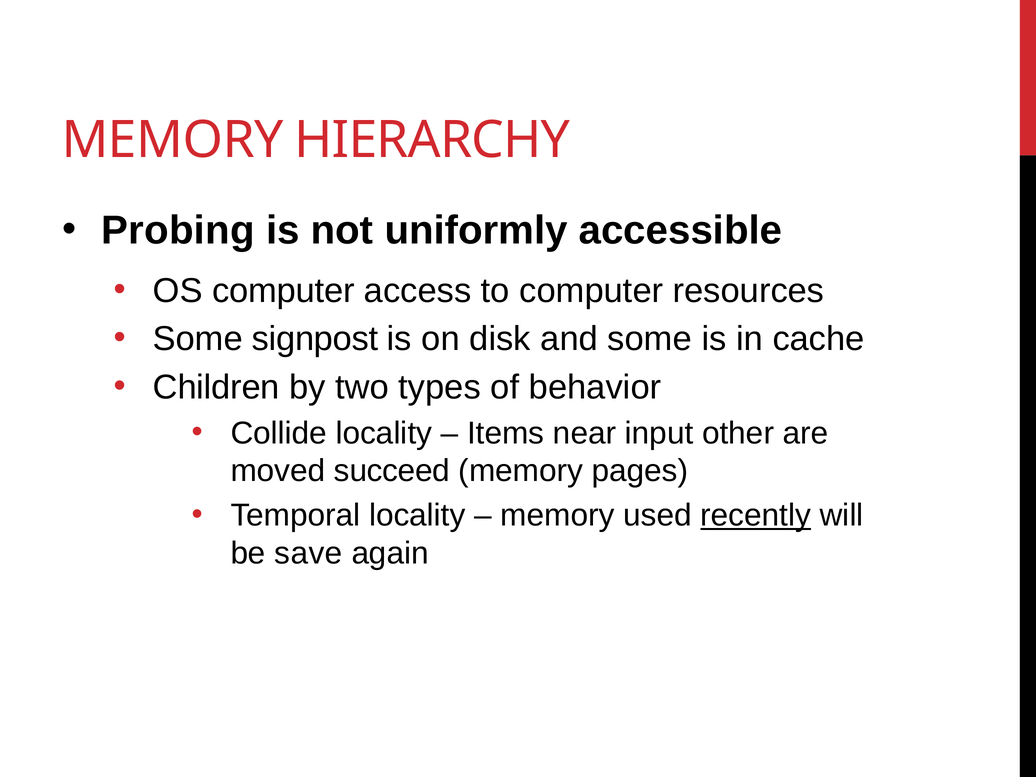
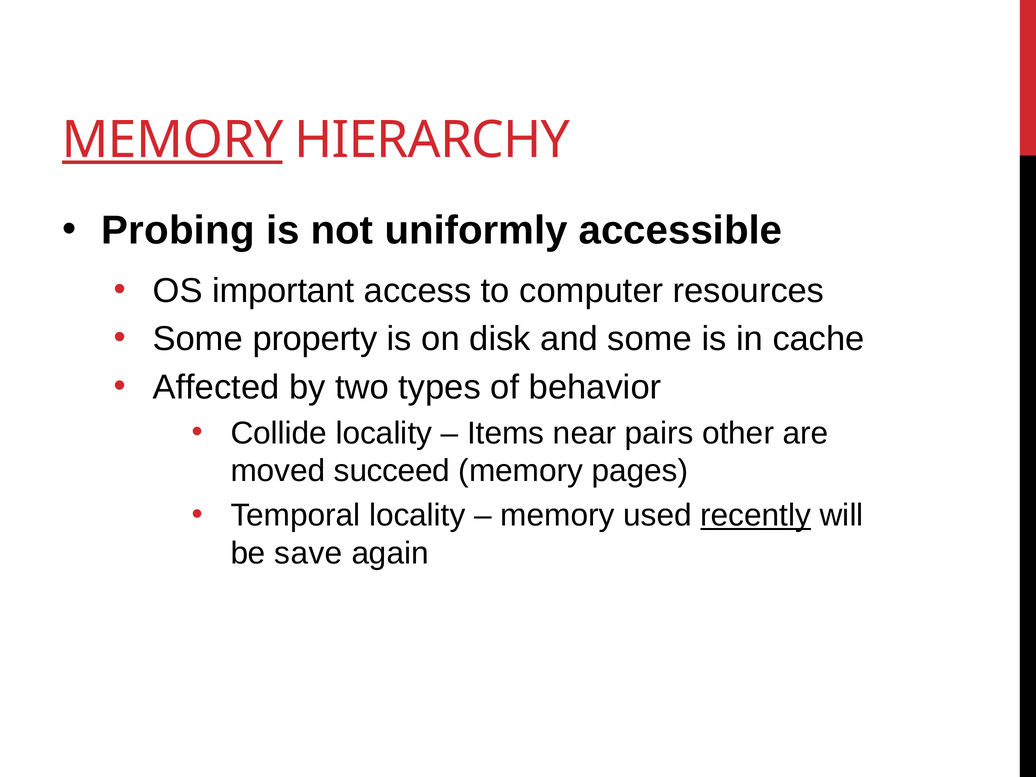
MEMORY underline: none -> present (173, 140)
OS computer: computer -> important (283, 291)
signpost: signpost -> property (315, 339)
Children: Children -> Affected (216, 387)
input: input -> pairs (659, 433)
